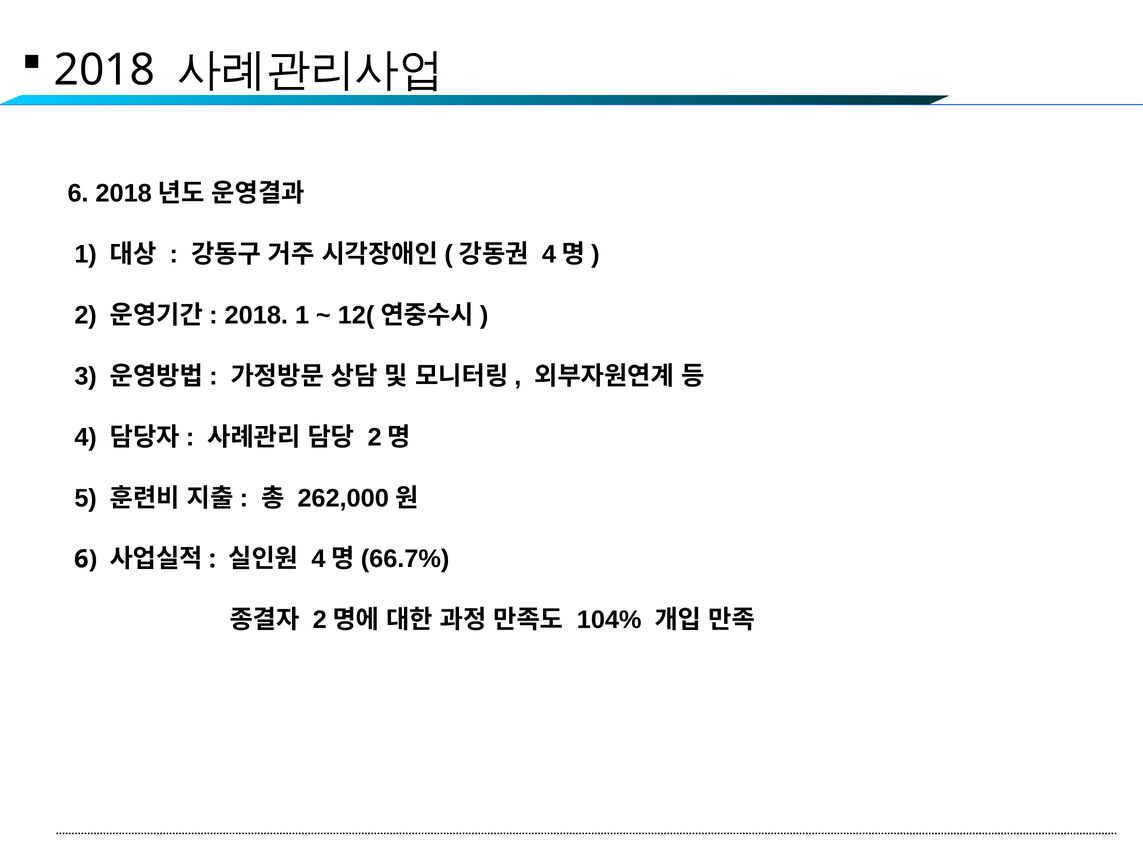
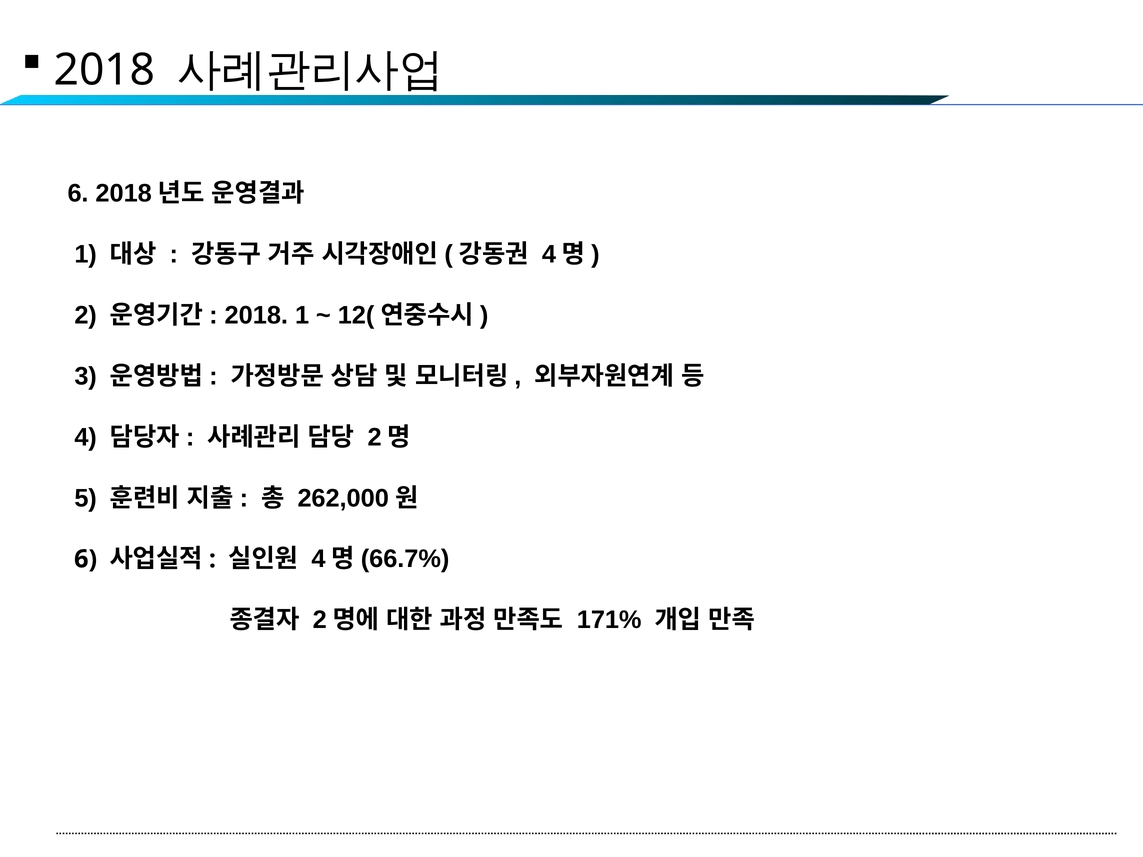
104%: 104% -> 171% (609, 620)
